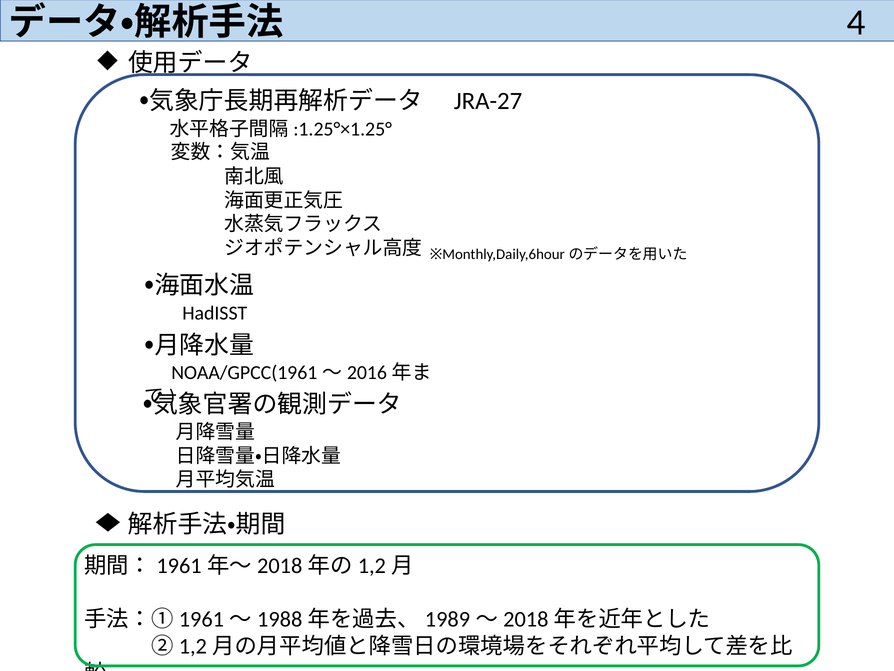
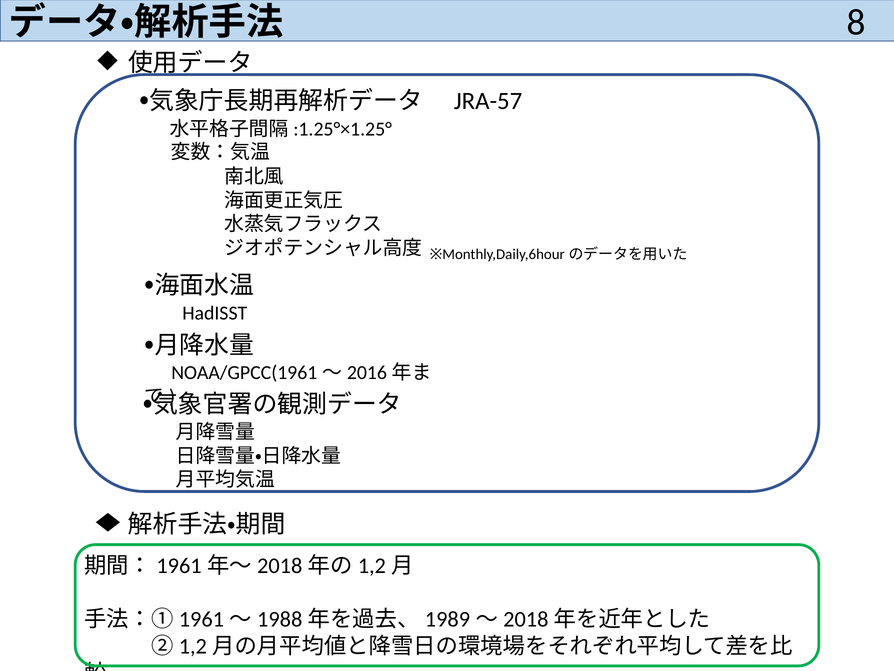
4: 4 -> 8 (856, 22)
JRA-27: JRA-27 -> JRA-57 (488, 101)
